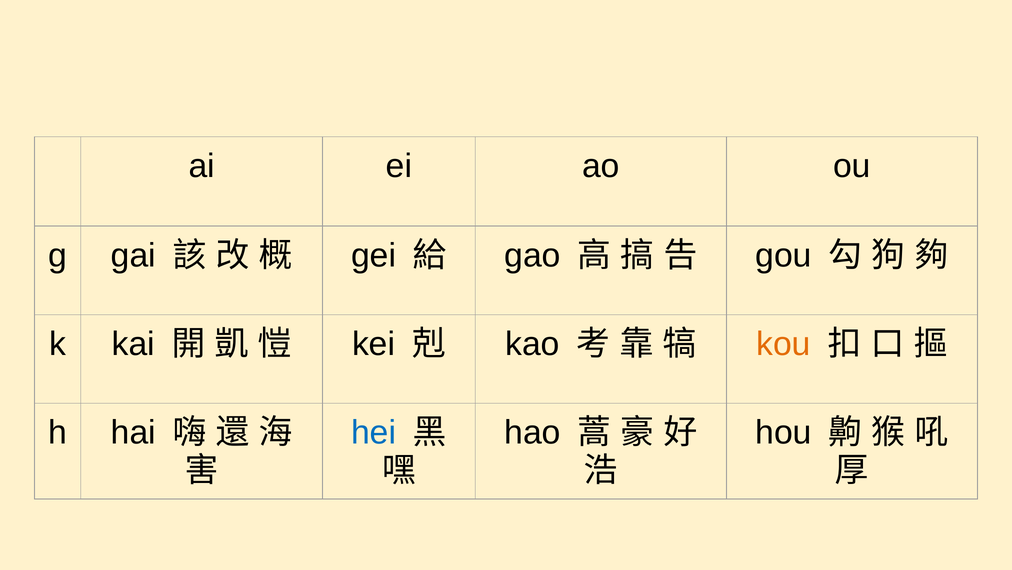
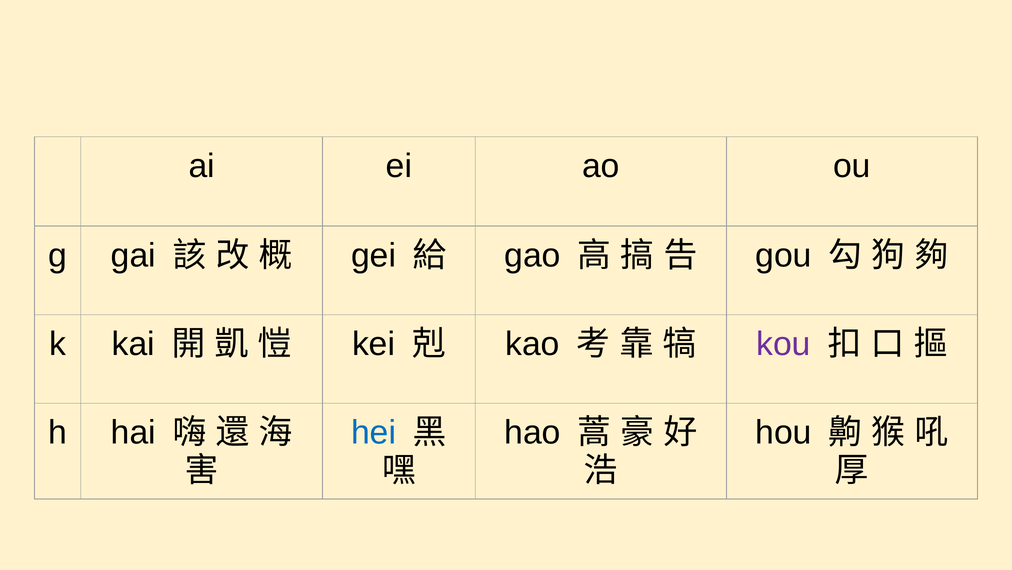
kou colour: orange -> purple (783, 344)
